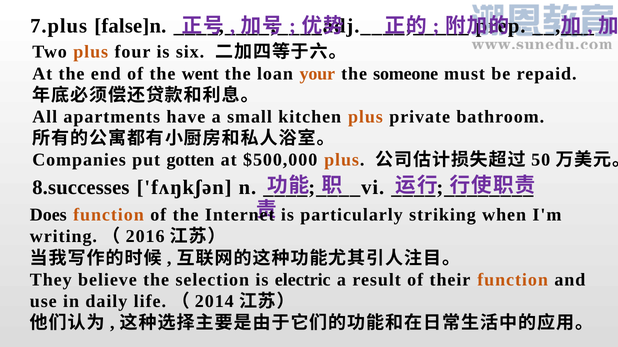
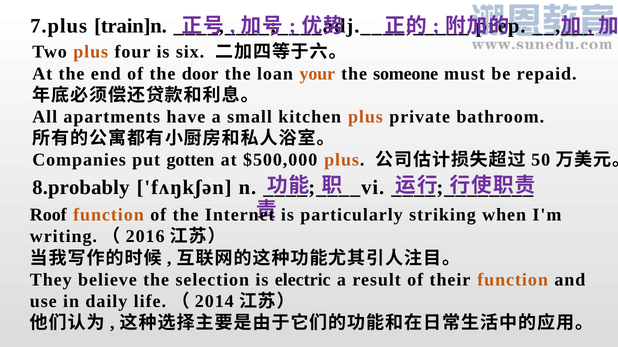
false]n: false]n -> train]n (131, 26)
went: went -> door (200, 74)
8.successes: 8.successes -> 8.probably (81, 188)
Does: Does -> Roof (48, 215)
